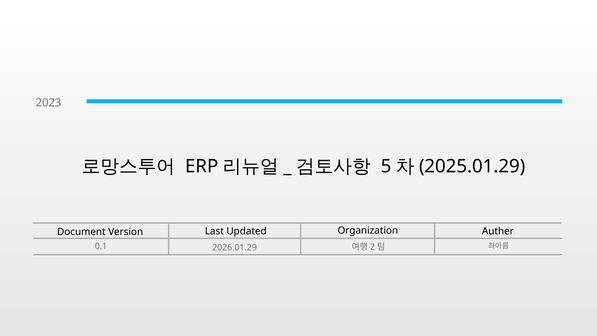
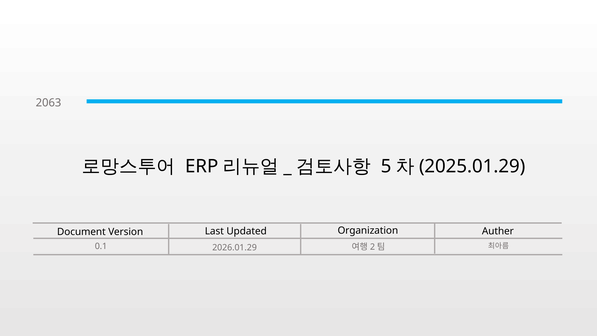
2023: 2023 -> 2063 (49, 103)
